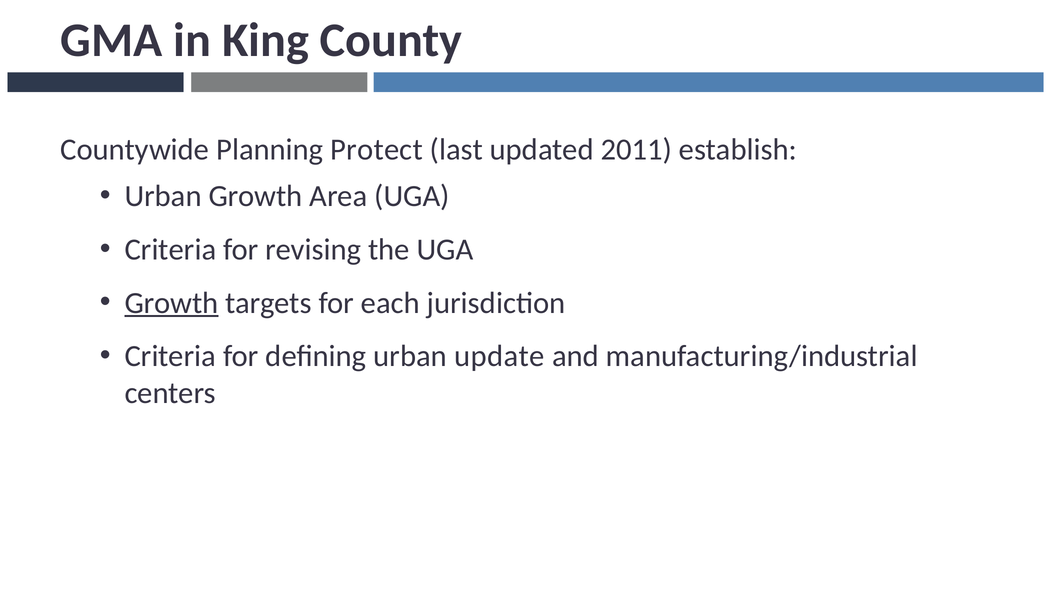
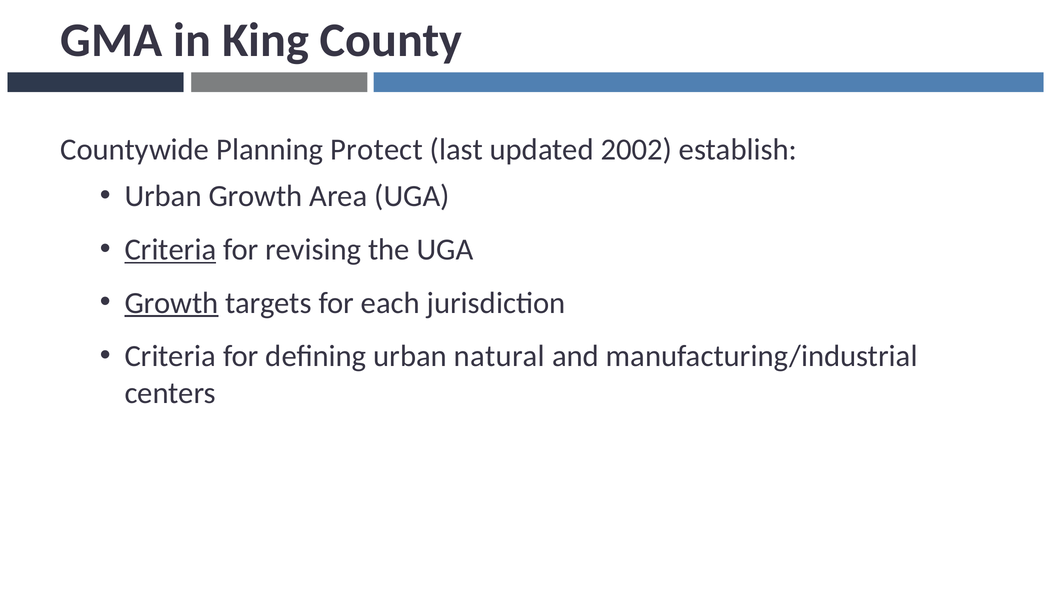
2011: 2011 -> 2002 (636, 150)
Criteria underline: none -> present (170, 250)
update: update -> natural (499, 356)
